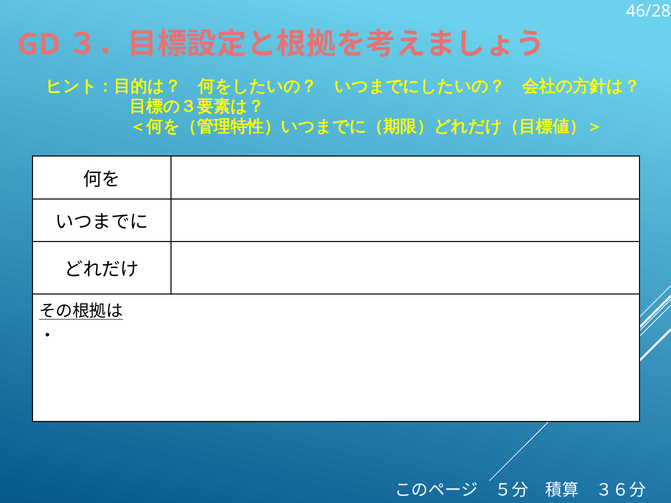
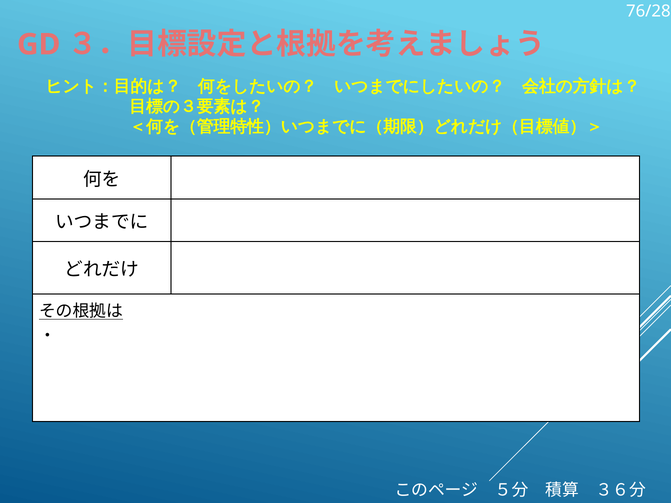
46/28: 46/28 -> 76/28 (648, 11)
